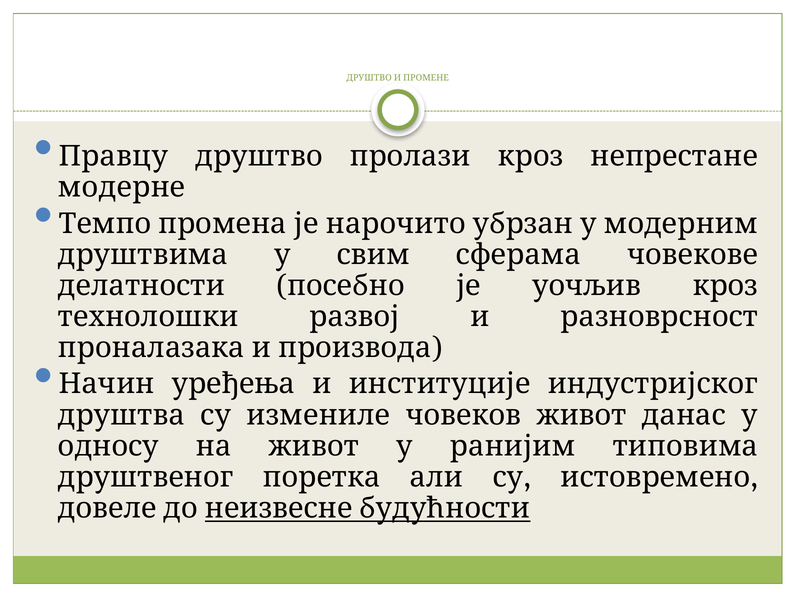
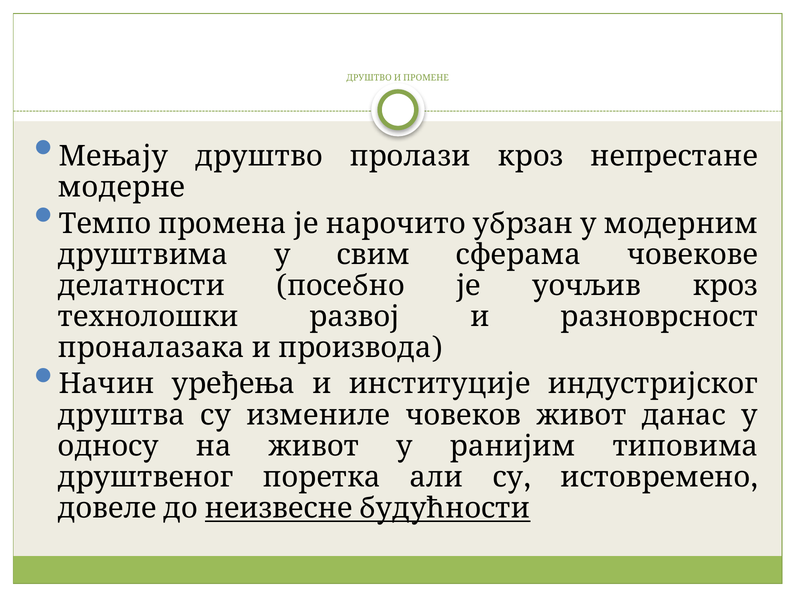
Правцу: Правцу -> Мењају (113, 156)
